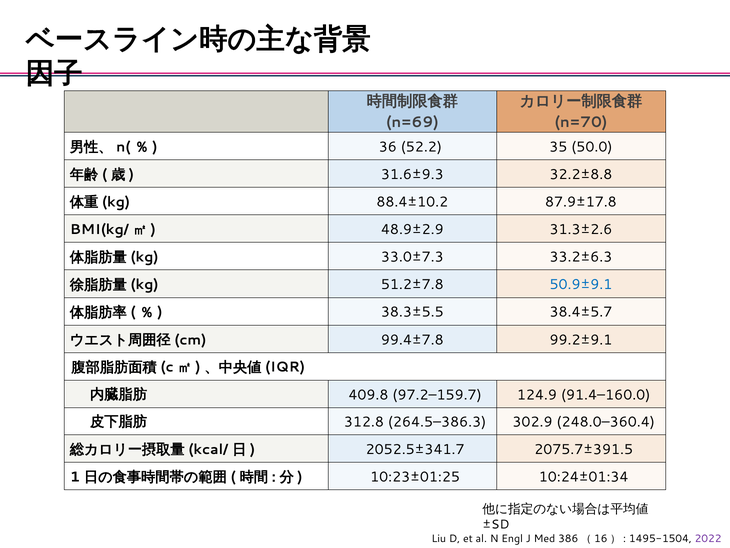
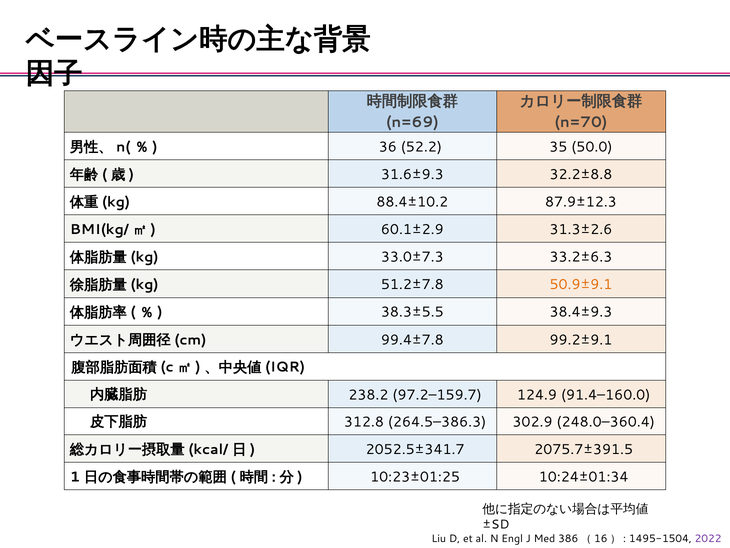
87.9±17.8: 87.9±17.8 -> 87.9±12.3 (581, 202)
48.9±2.9: 48.9±2.9 -> 60.1±2.9 (412, 229)
50.9±9.1 colour: blue -> orange (581, 284)
38.4±5.7: 38.4±5.7 -> 38.4±9.3 (581, 312)
409.8: 409.8 -> 238.2 (368, 395)
